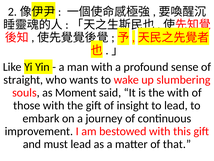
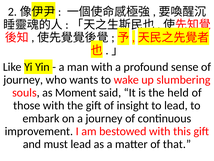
straight: straight -> journey (23, 80)
the with: with -> held (178, 92)
